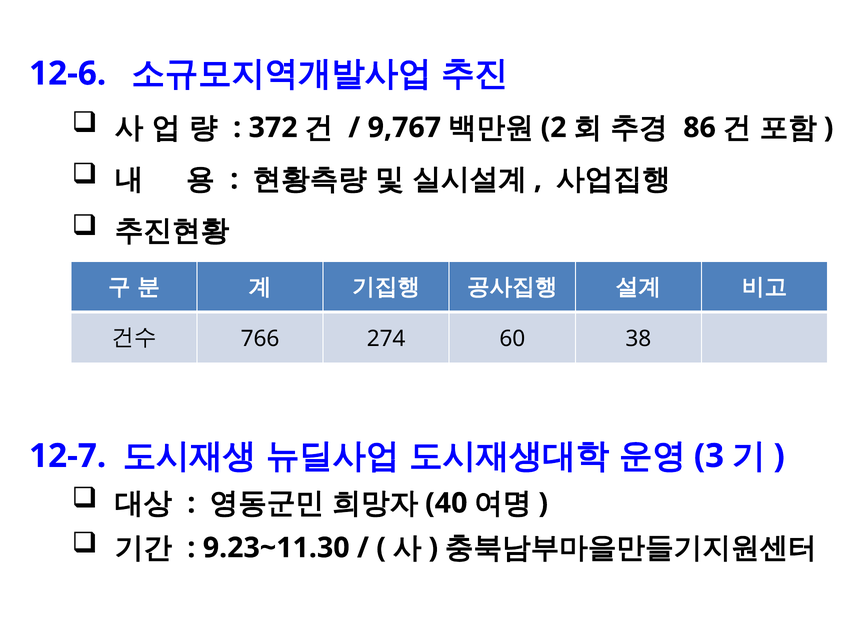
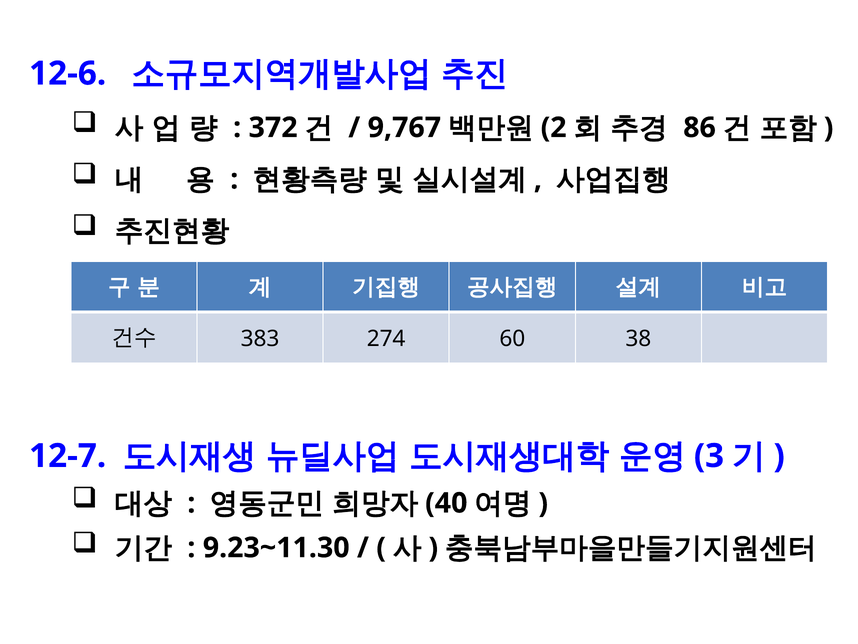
766: 766 -> 383 (260, 338)
